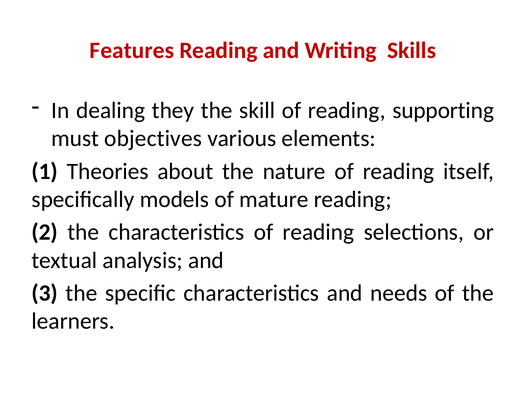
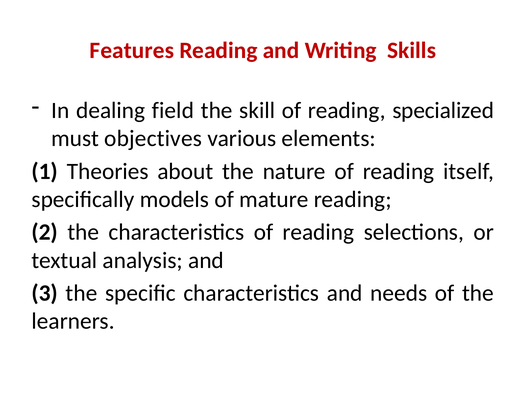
they: they -> field (173, 110)
supporting: supporting -> specialized (443, 110)
